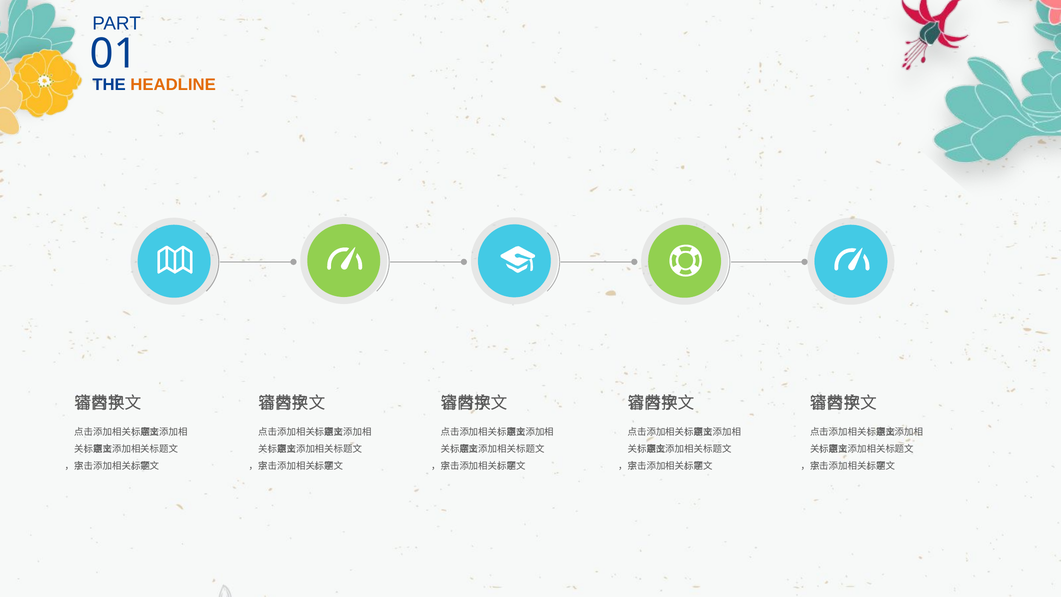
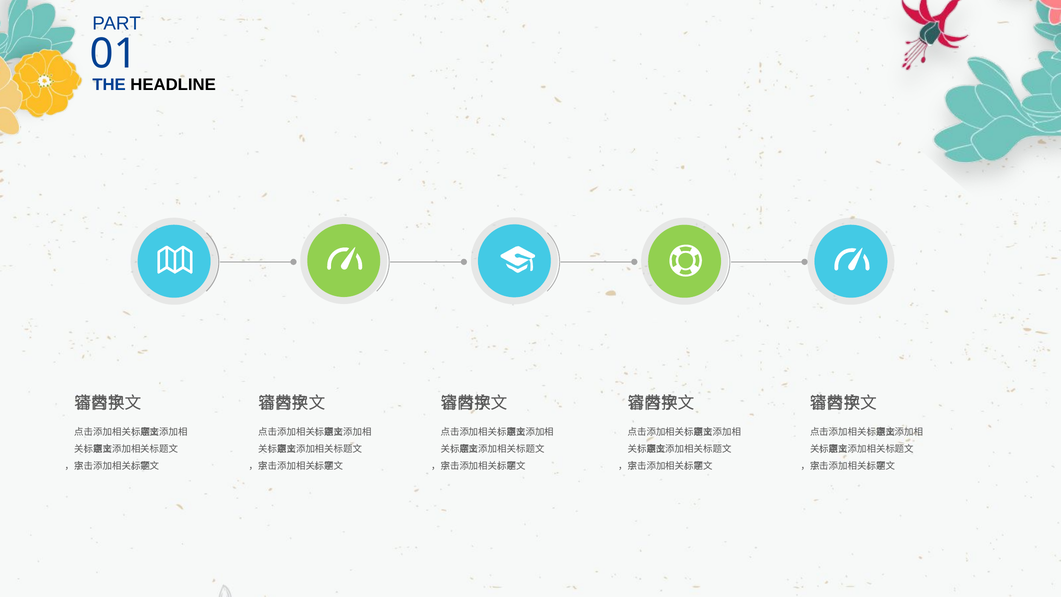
HEADLINE colour: orange -> black (173, 85)
